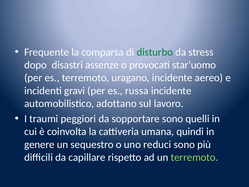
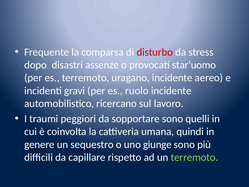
disturbo colour: green -> red (155, 52)
russa: russa -> ruolo (137, 91)
adottano: adottano -> ricercano (117, 103)
reduci: reduci -> giunge (157, 144)
